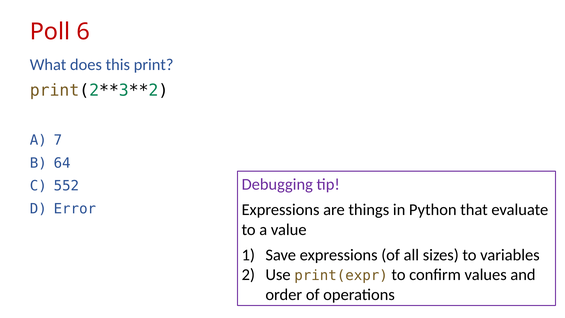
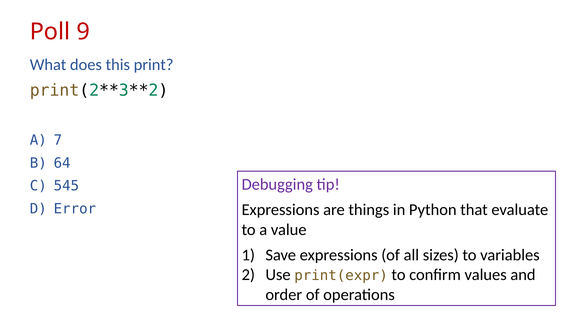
6: 6 -> 9 (83, 32)
552: 552 -> 545 (66, 186)
